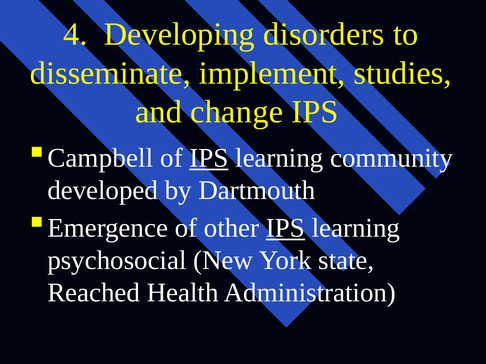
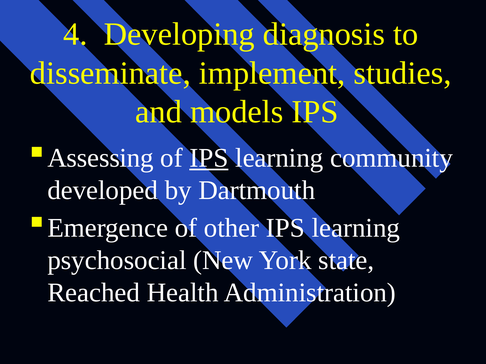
disorders: disorders -> diagnosis (324, 34)
change: change -> models (237, 112)
Campbell: Campbell -> Assessing (101, 158)
IPS underline: present -> none (285, 228)
